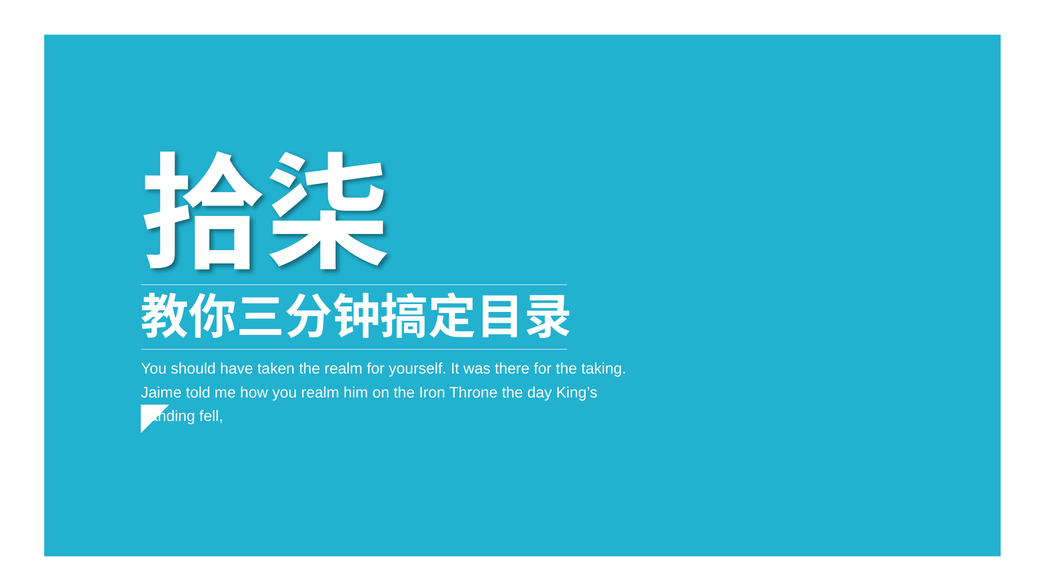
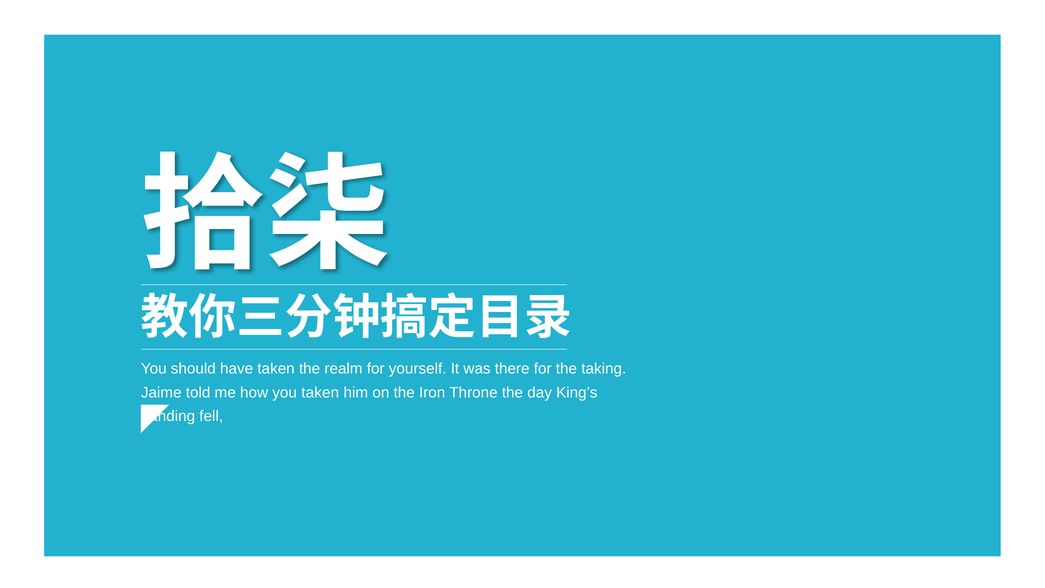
you realm: realm -> taken (320, 393)
